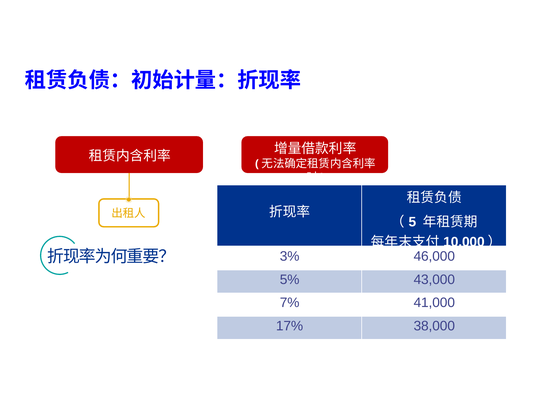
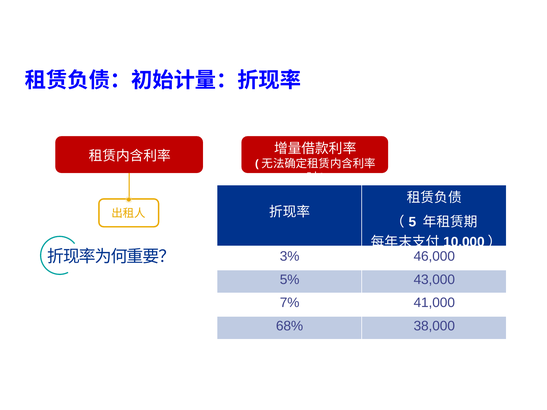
17%: 17% -> 68% (290, 326)
